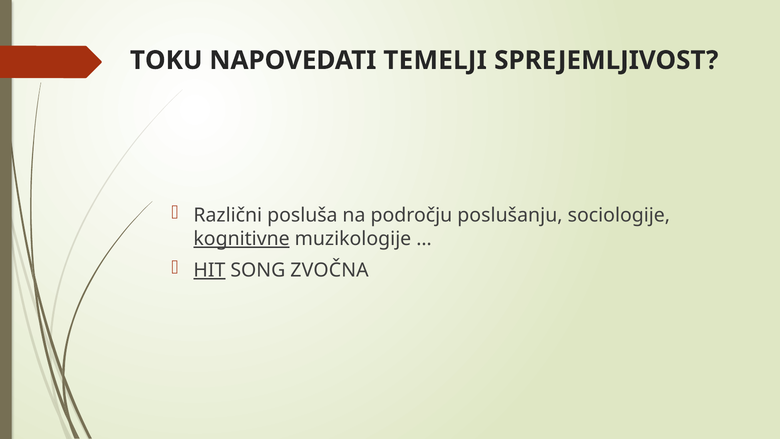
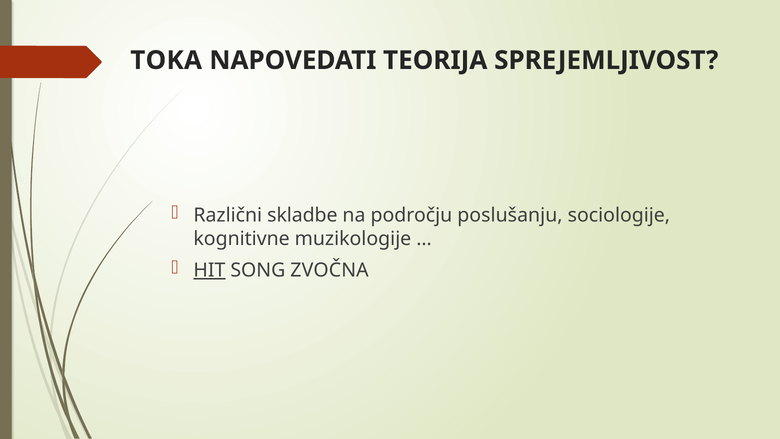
TOKU: TOKU -> TOKA (166, 60)
TEMELJI: TEMELJI -> TEORIJA (435, 60)
posluša: posluša -> skladbe (302, 215)
kognitivne underline: present -> none (242, 239)
